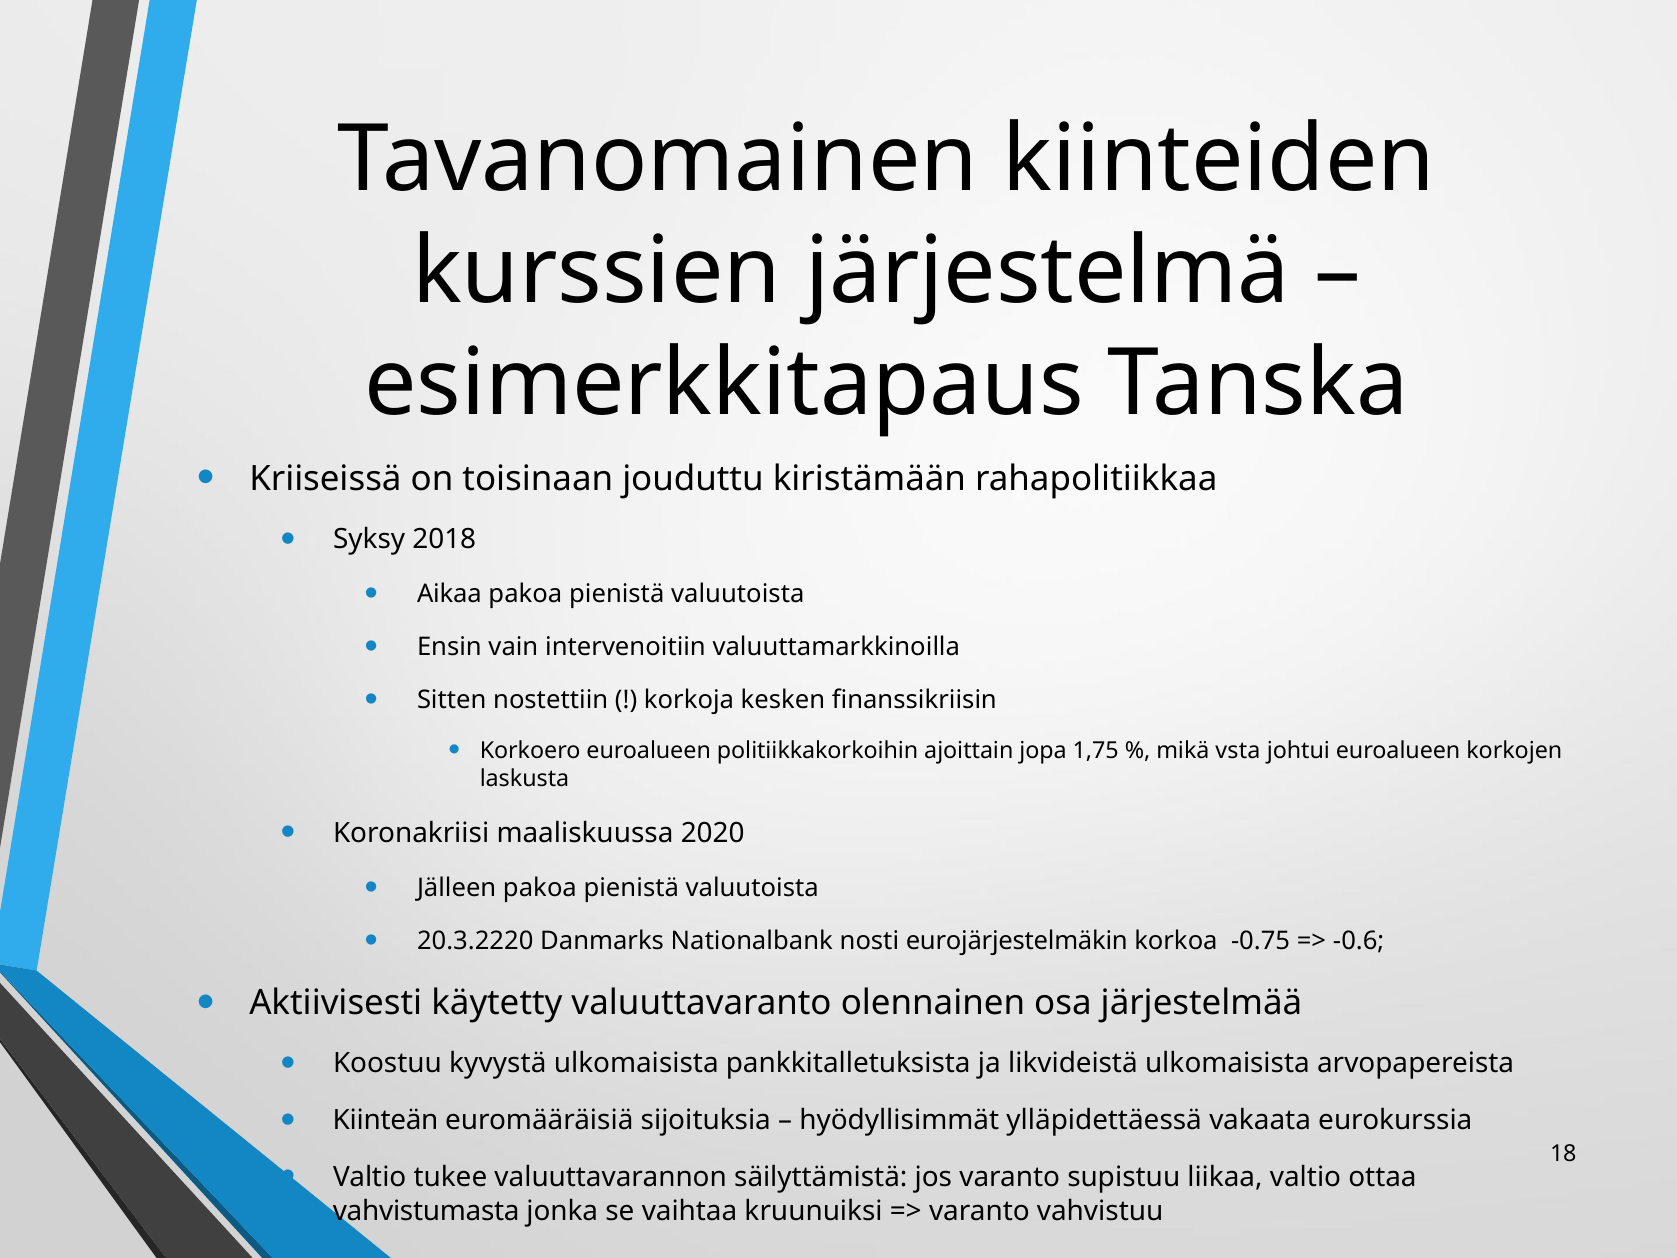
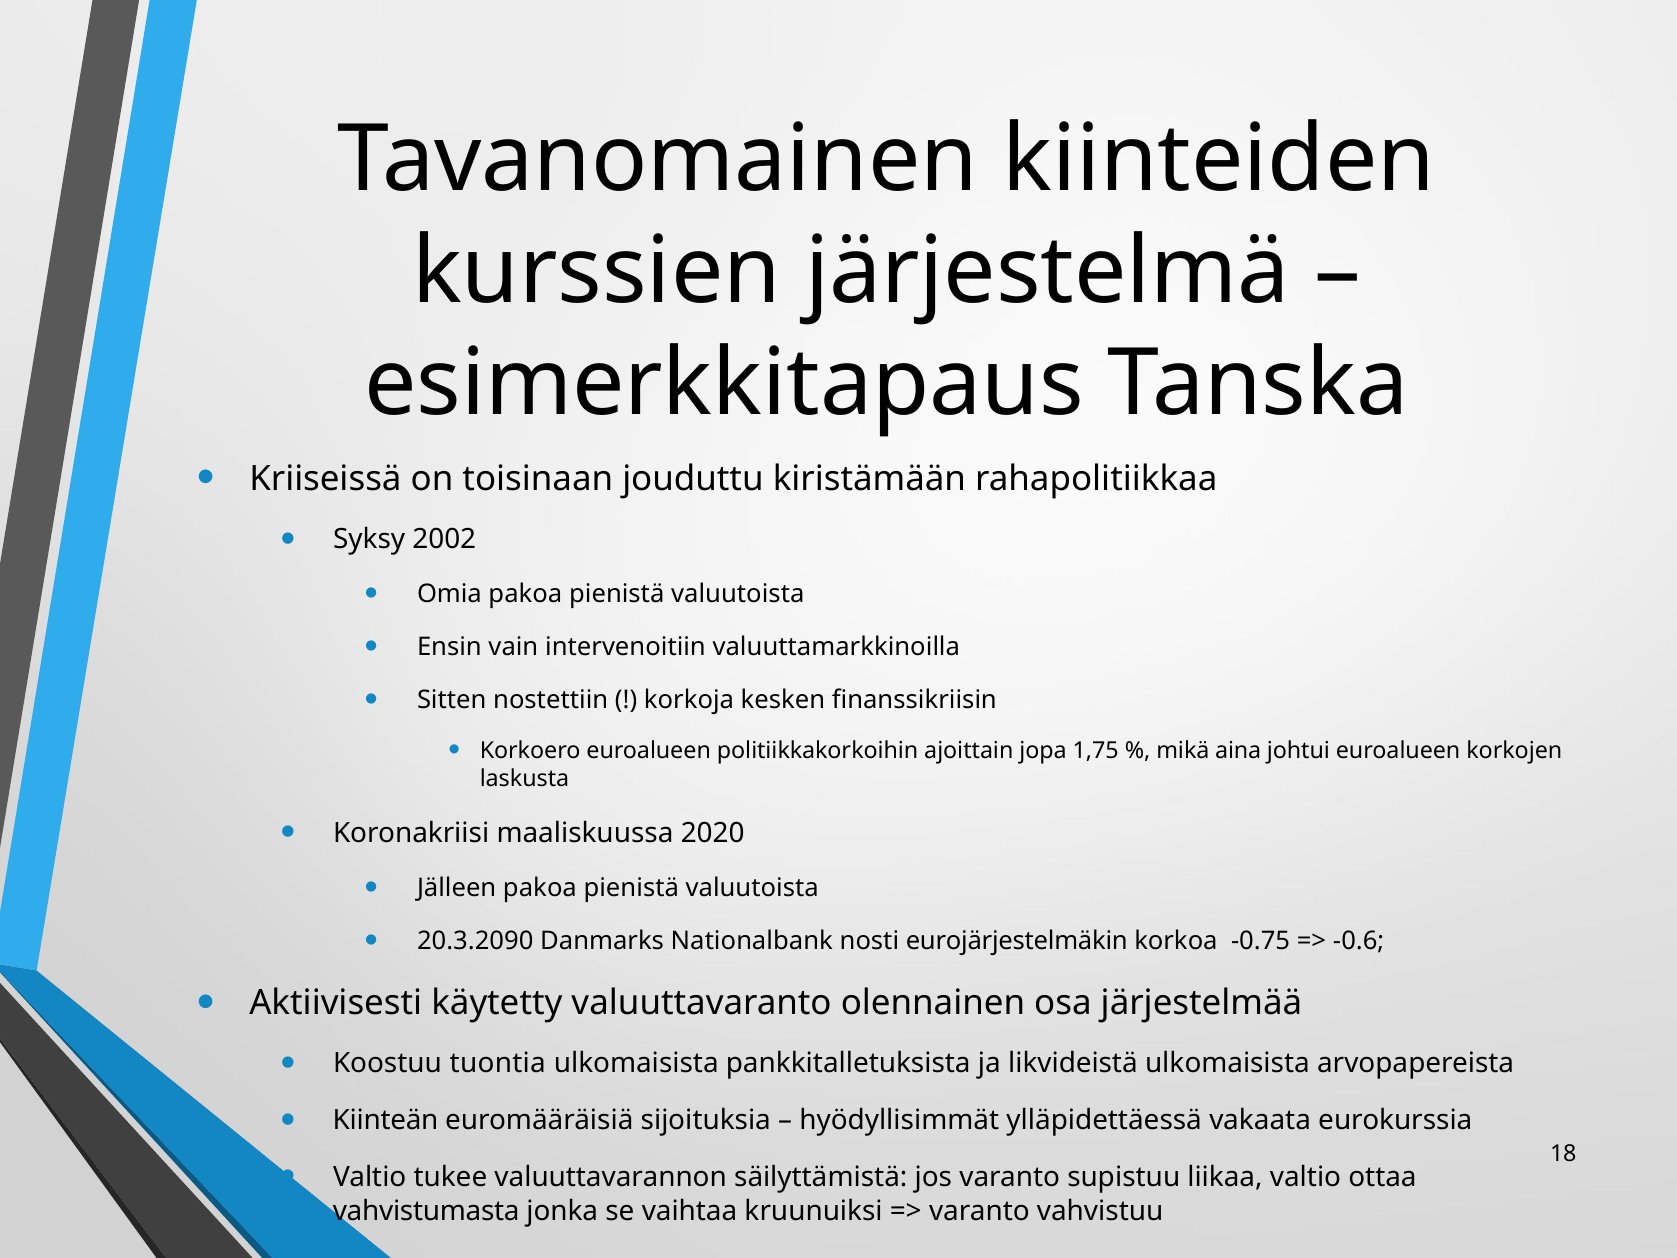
2018: 2018 -> 2002 (444, 539)
Aikaa: Aikaa -> Omia (449, 594)
vsta: vsta -> aina (1238, 751)
20.3.2220: 20.3.2220 -> 20.3.2090 (475, 941)
kyvystä: kyvystä -> tuontia (498, 1063)
